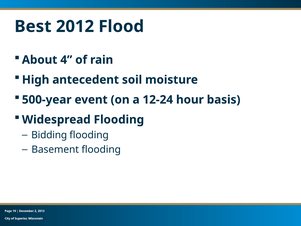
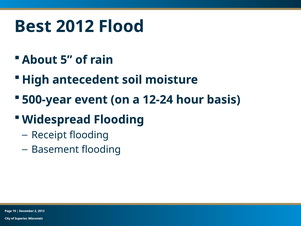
4: 4 -> 5 (66, 60)
Bidding: Bidding -> Receipt (49, 135)
